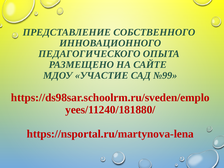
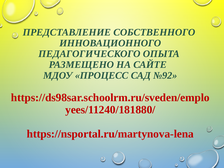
УЧАСТИЕ: УЧАСТИЕ -> ПРОЦЕСС (102, 75)
№99: №99 -> №92 (165, 75)
